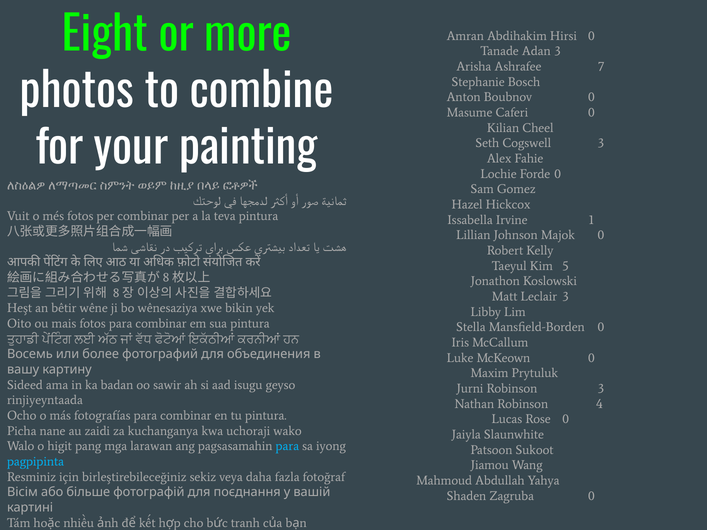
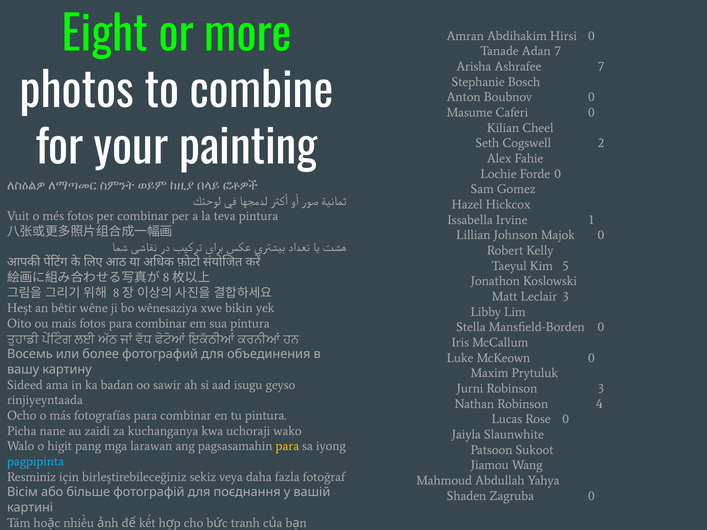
Adan 3: 3 -> 7 (558, 51)
Cogswell 3: 3 -> 2 (601, 143)
para colour: light blue -> yellow (287, 446)
